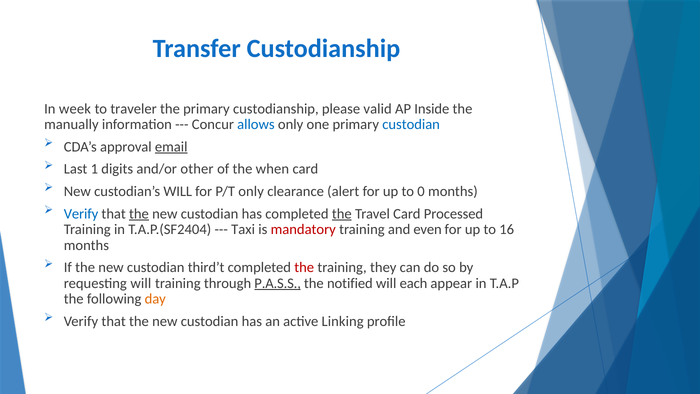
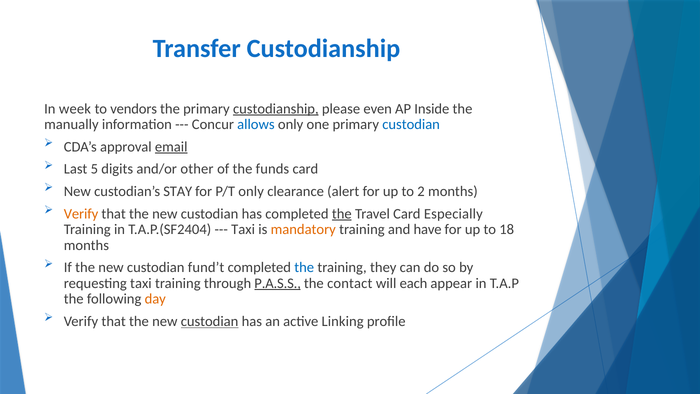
traveler: traveler -> vendors (134, 109)
custodianship underline: none -> present (276, 109)
valid: valid -> even (378, 109)
1: 1 -> 5 (94, 169)
when: when -> funds (272, 169)
custodian’s WILL: WILL -> STAY (178, 191)
0: 0 -> 2 (421, 191)
Verify colour: blue -> orange (81, 214)
the underline: present -> none (139, 214)
Processed: Processed -> Especially (453, 214)
mandatory colour: red -> orange (303, 229)
even: even -> have (428, 229)
16: 16 -> 18 (507, 229)
third’t: third’t -> fund’t (206, 267)
the colour: red -> blue (304, 267)
requesting will: will -> taxi (141, 283)
notified: notified -> contact (350, 283)
custodian underline: none -> present (210, 321)
